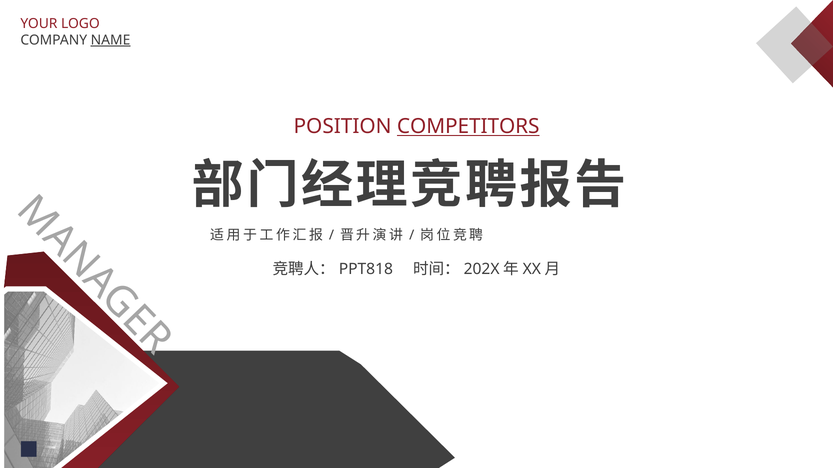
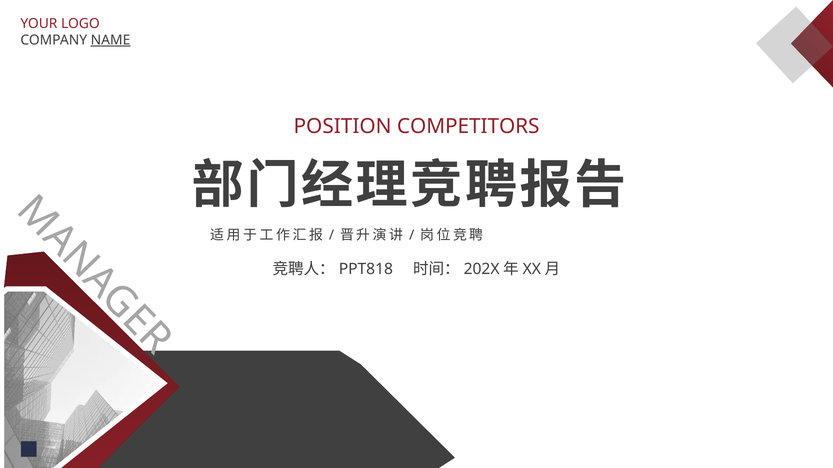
COMPETITORS underline: present -> none (468, 127)
